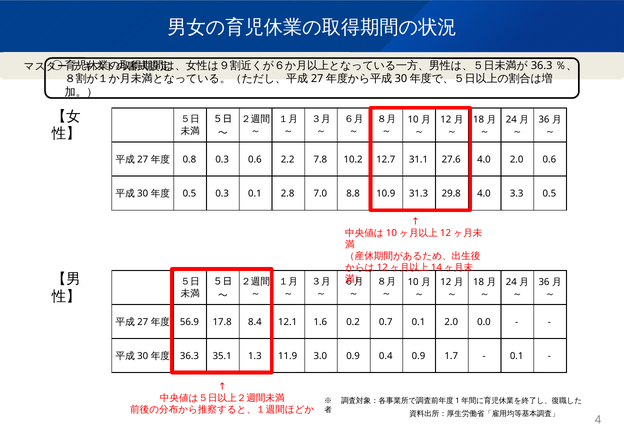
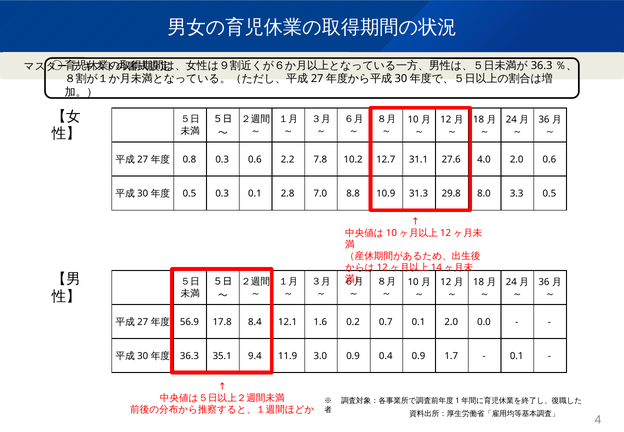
29.8 4.0: 4.0 -> 8.0 (484, 194)
1.3: 1.3 -> 9.4 (255, 356)
